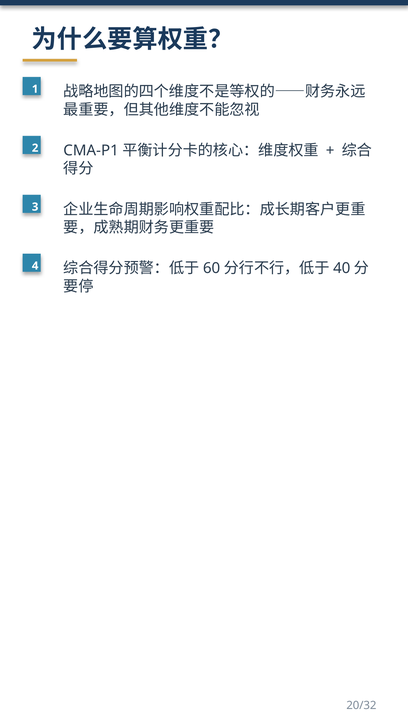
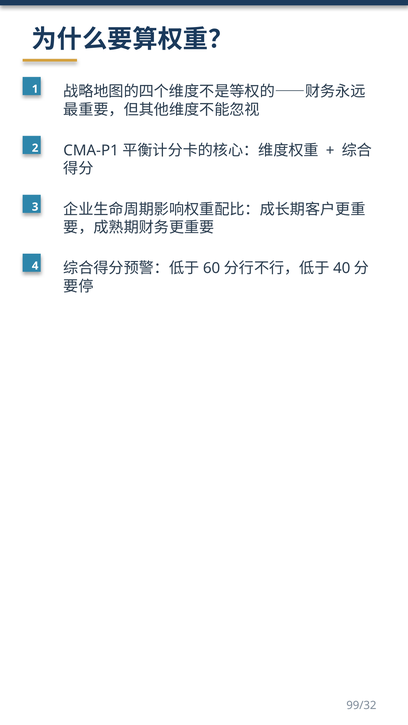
20/32: 20/32 -> 99/32 (361, 706)
